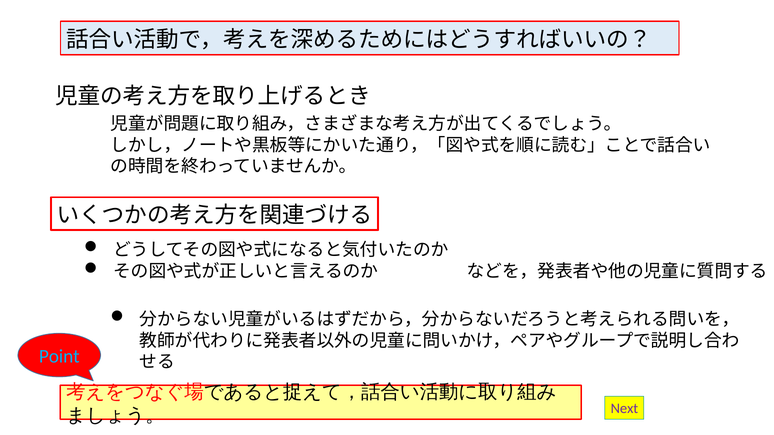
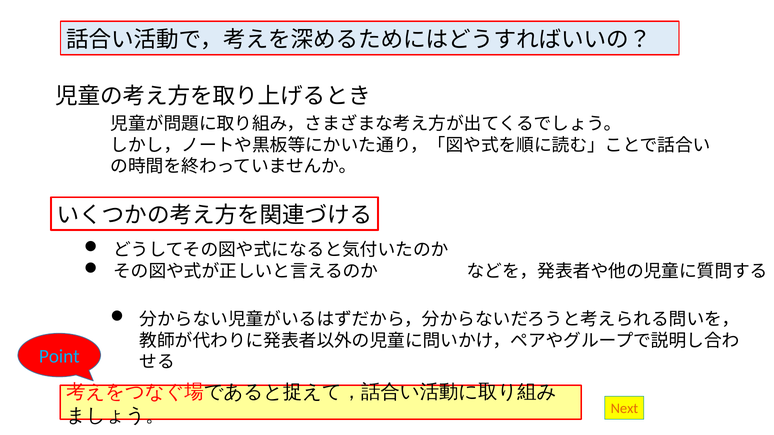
Next colour: purple -> orange (624, 409)
